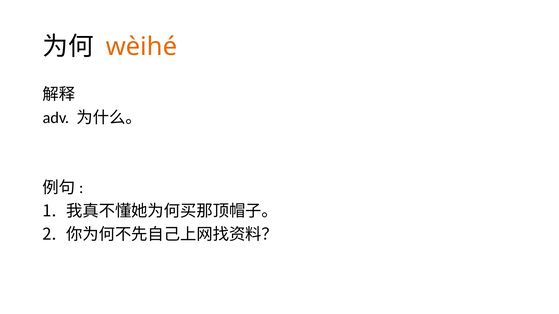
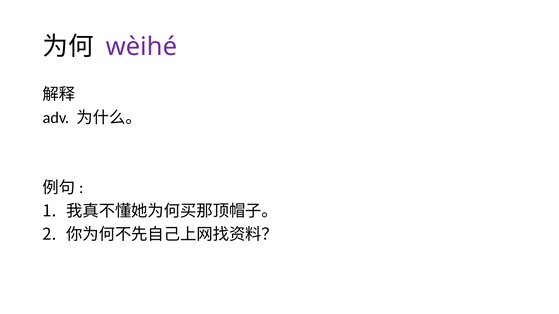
wèihé colour: orange -> purple (141, 47)
